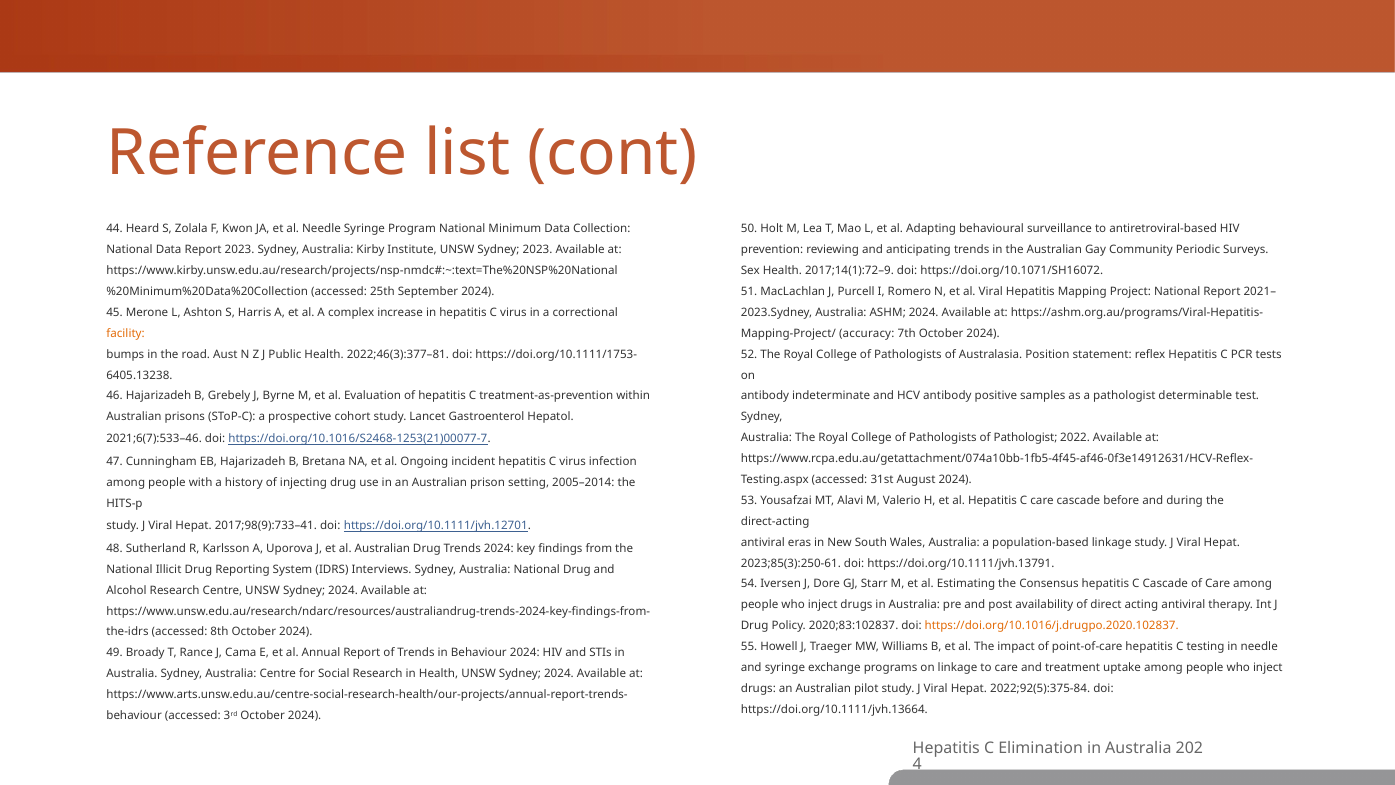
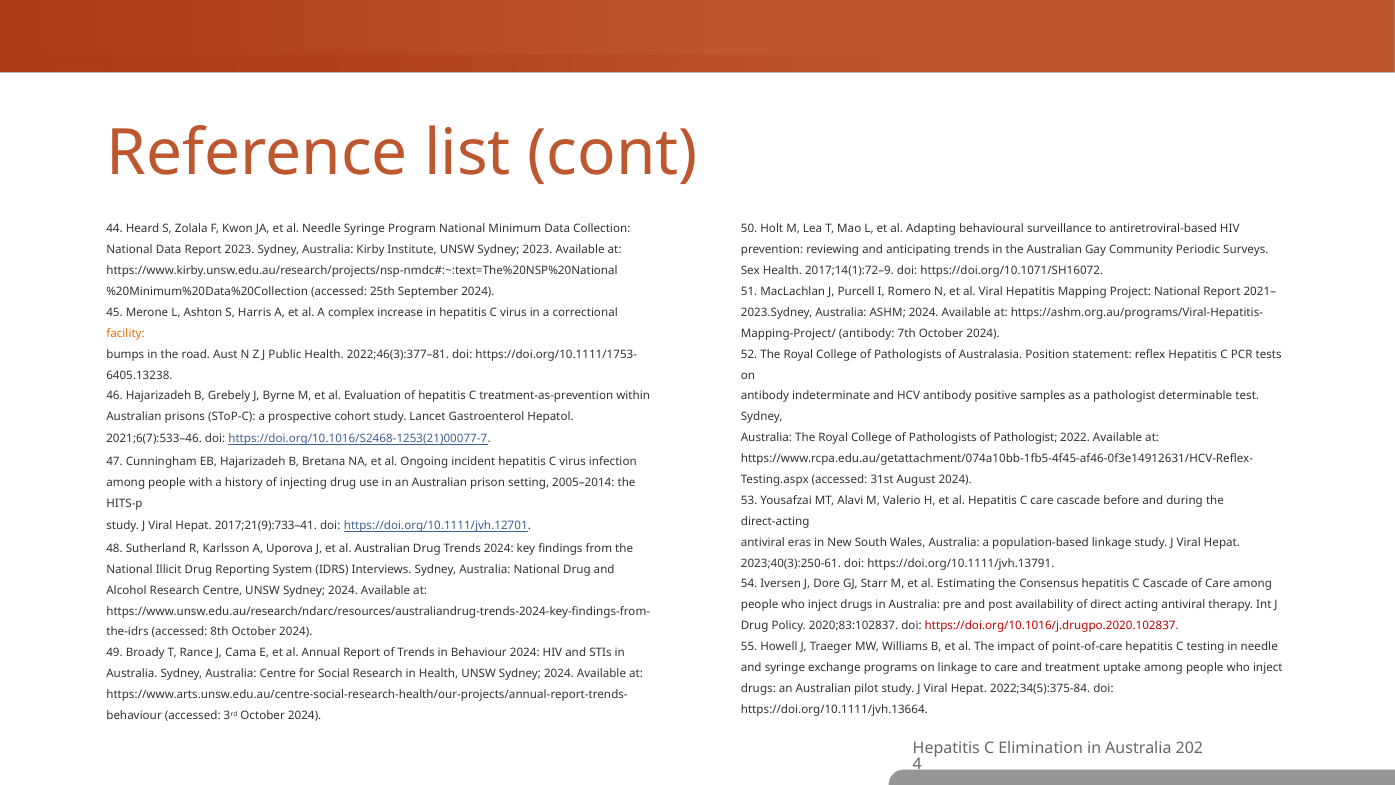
accuracy: accuracy -> antibody (867, 333)
2017;98(9):733–41: 2017;98(9):733–41 -> 2017;21(9):733–41 (266, 525)
2023;85(3):250‑61: 2023;85(3):250‑61 -> 2023;40(3):250‑61 (791, 563)
https://doi.org/10.1016/j.drugpo.2020.102837 colour: orange -> red (1052, 626)
2022;92(5):375-84: 2022;92(5):375-84 -> 2022;34(5):375-84 (1040, 688)
